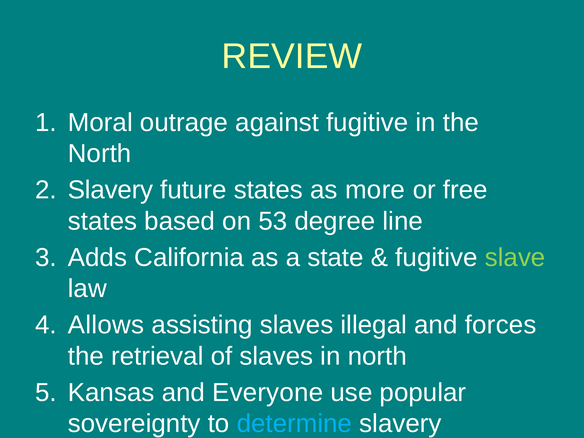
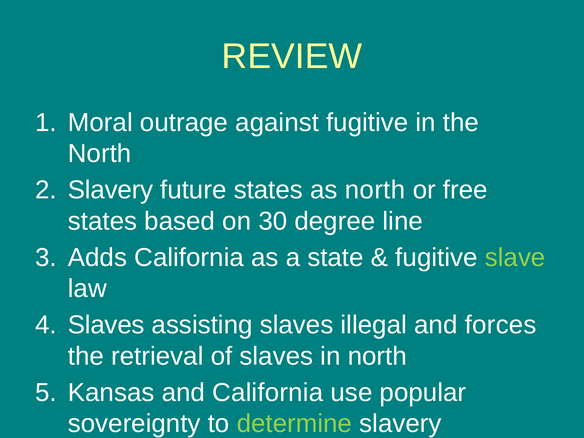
as more: more -> north (375, 190)
53: 53 -> 30 (273, 221)
Allows: Allows -> Slaves (106, 325)
and Everyone: Everyone -> California (268, 393)
determine colour: light blue -> light green (294, 424)
